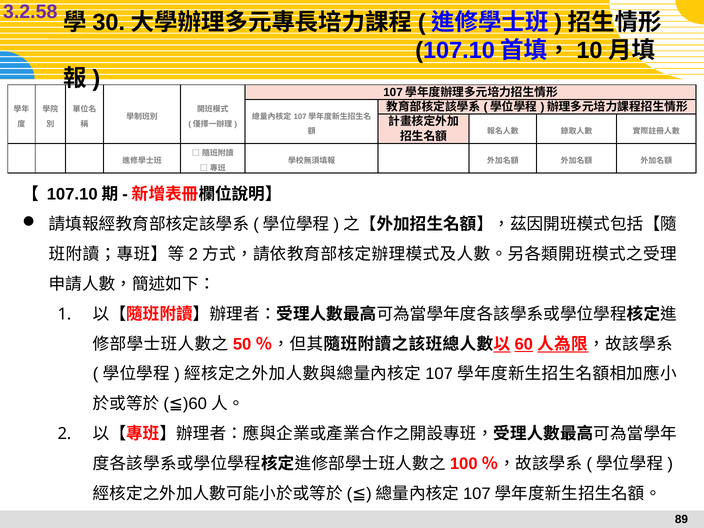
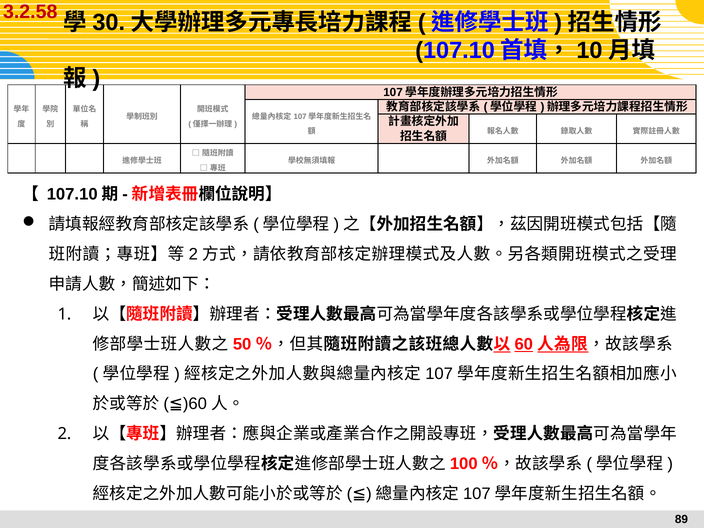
3.2.58 colour: purple -> red (30, 12)
